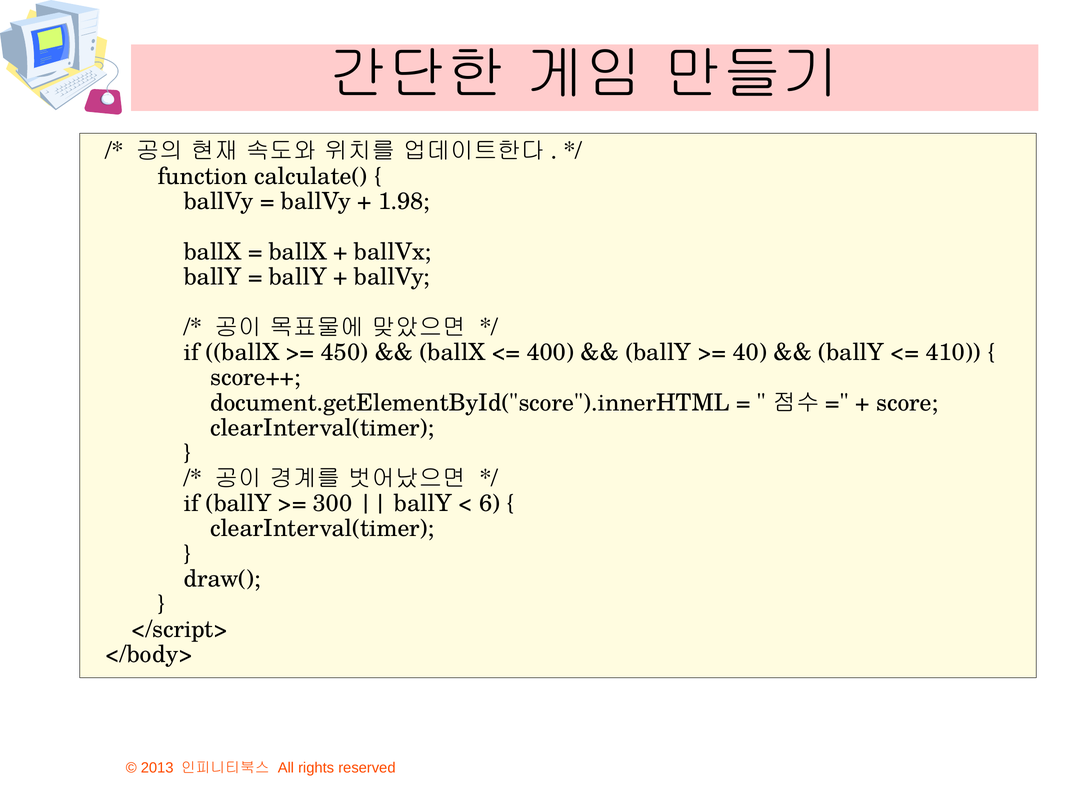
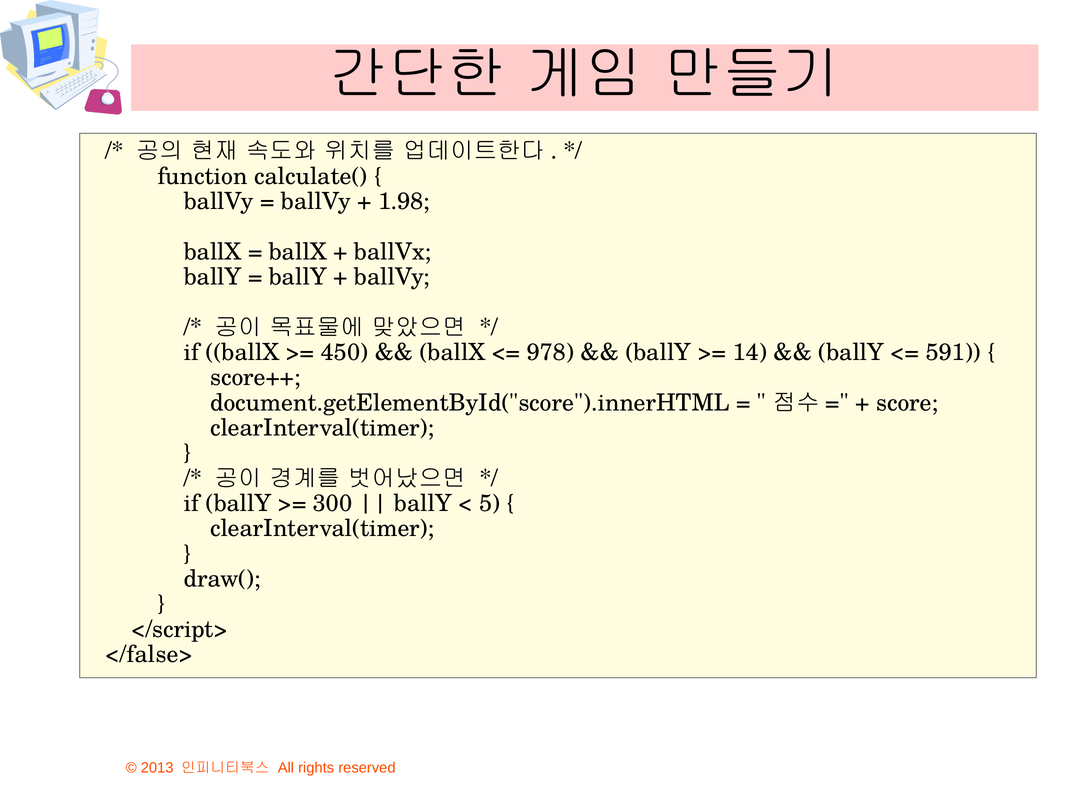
400: 400 -> 978 (550, 352)
40: 40 -> 14 (750, 352)
410: 410 -> 591 (953, 352)
6: 6 -> 5 (490, 503)
</body>: </body> -> </false> (149, 654)
